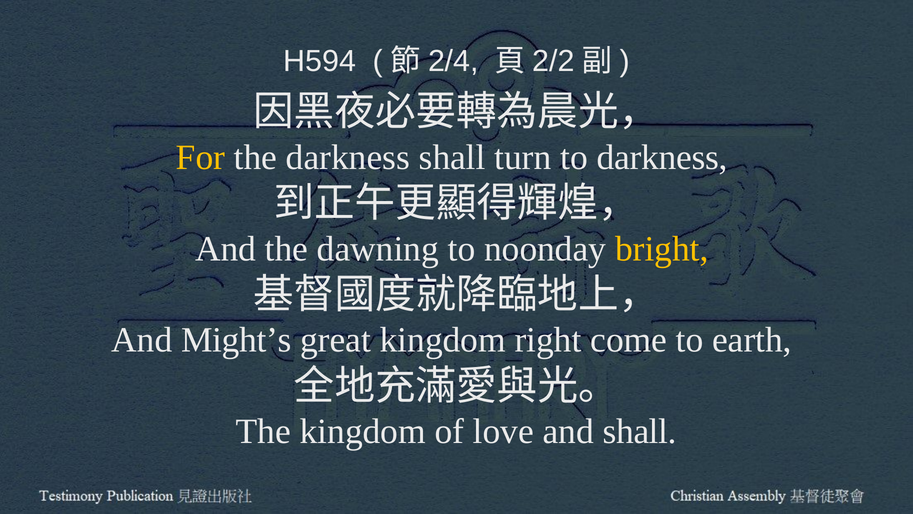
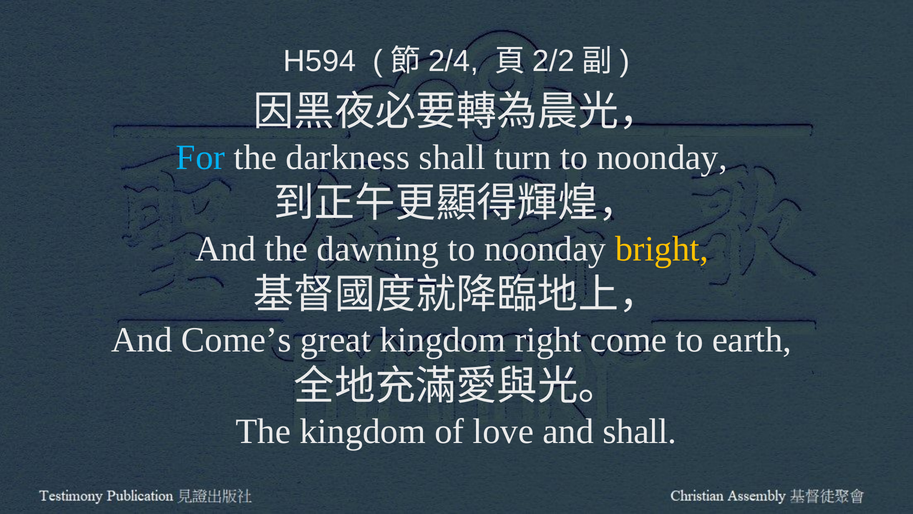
For colour: yellow -> light blue (201, 157)
turn to darkness: darkness -> noonday (662, 157)
Might’s: Might’s -> Come’s (236, 340)
